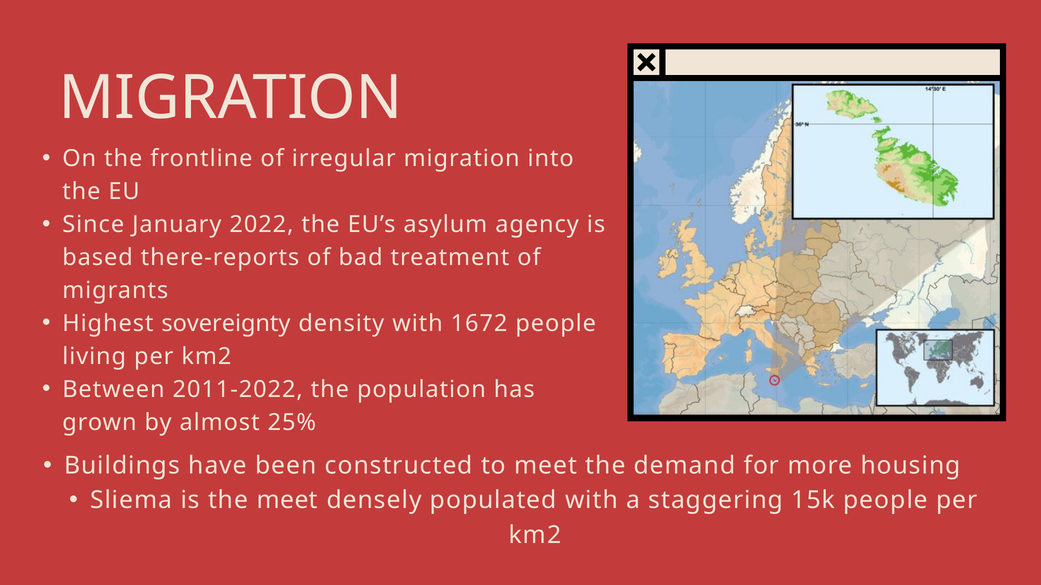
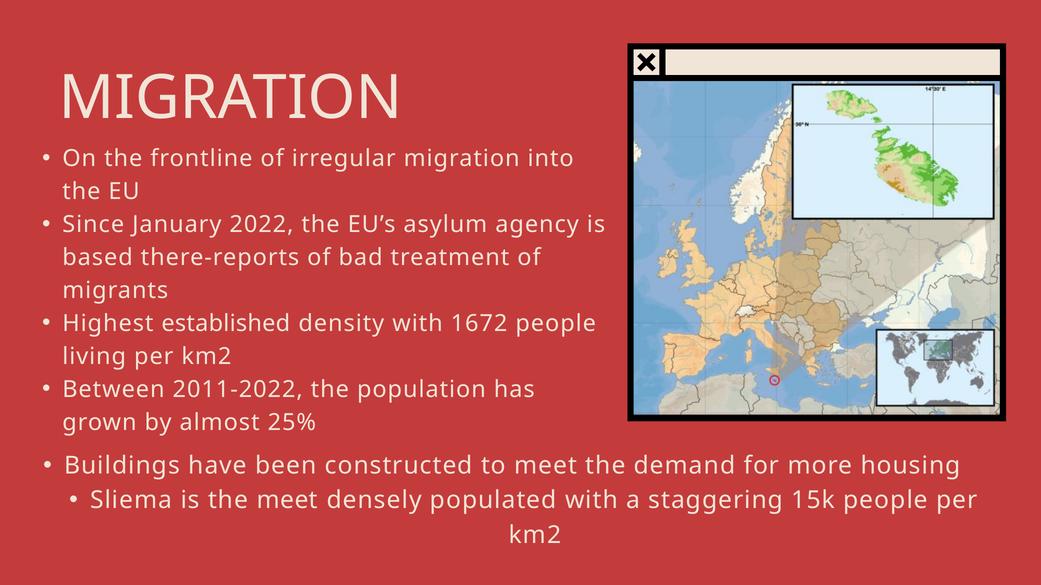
sovereignty: sovereignty -> established (226, 324)
